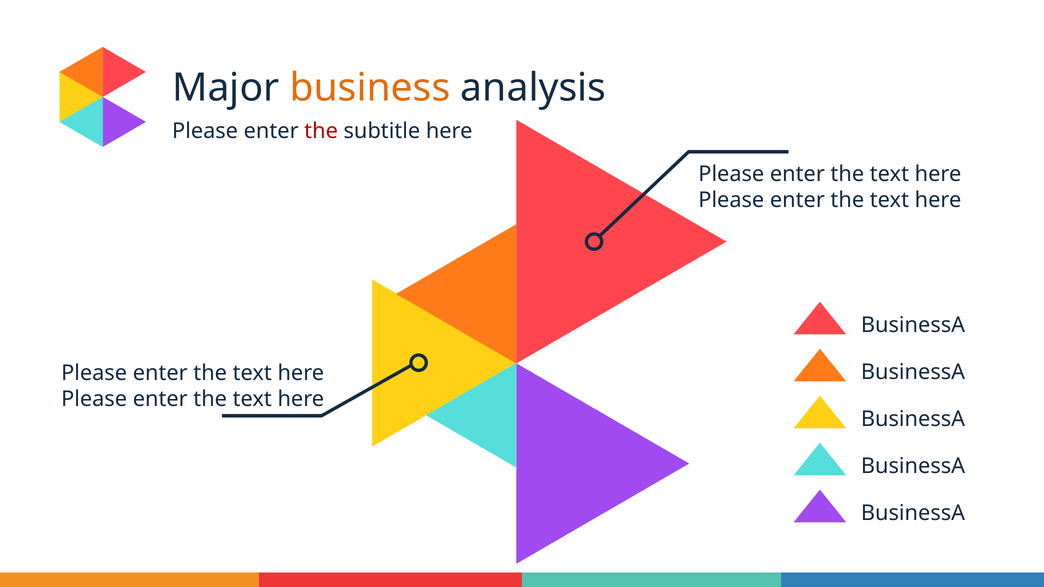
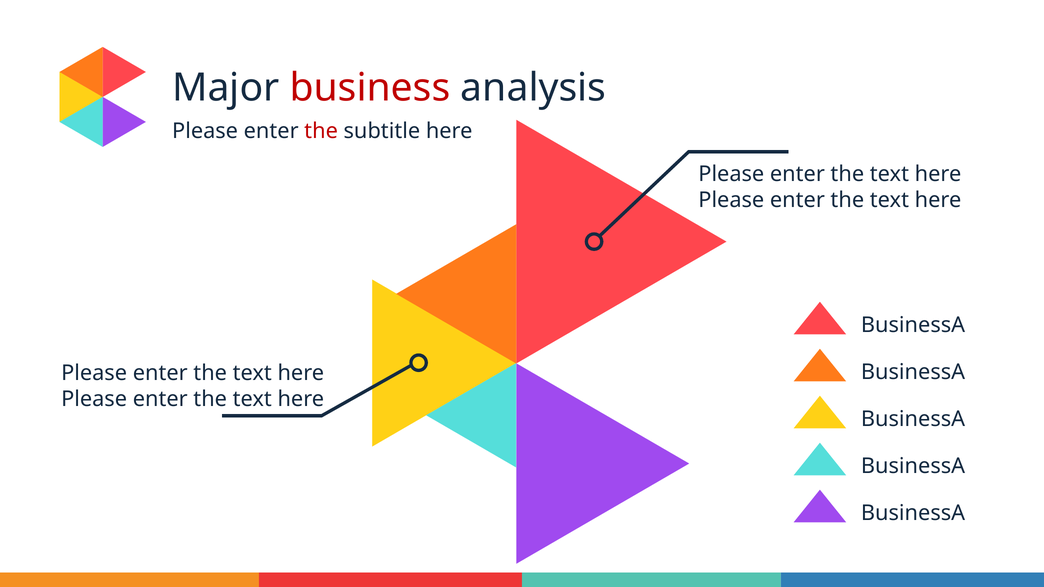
business colour: orange -> red (370, 88)
